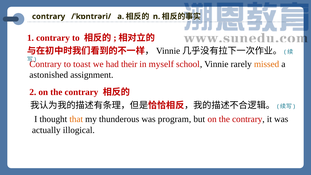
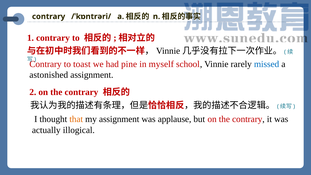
their: their -> pine (129, 64)
missed colour: orange -> blue (267, 64)
my thunderous: thunderous -> assignment (119, 119)
program: program -> applause (175, 119)
